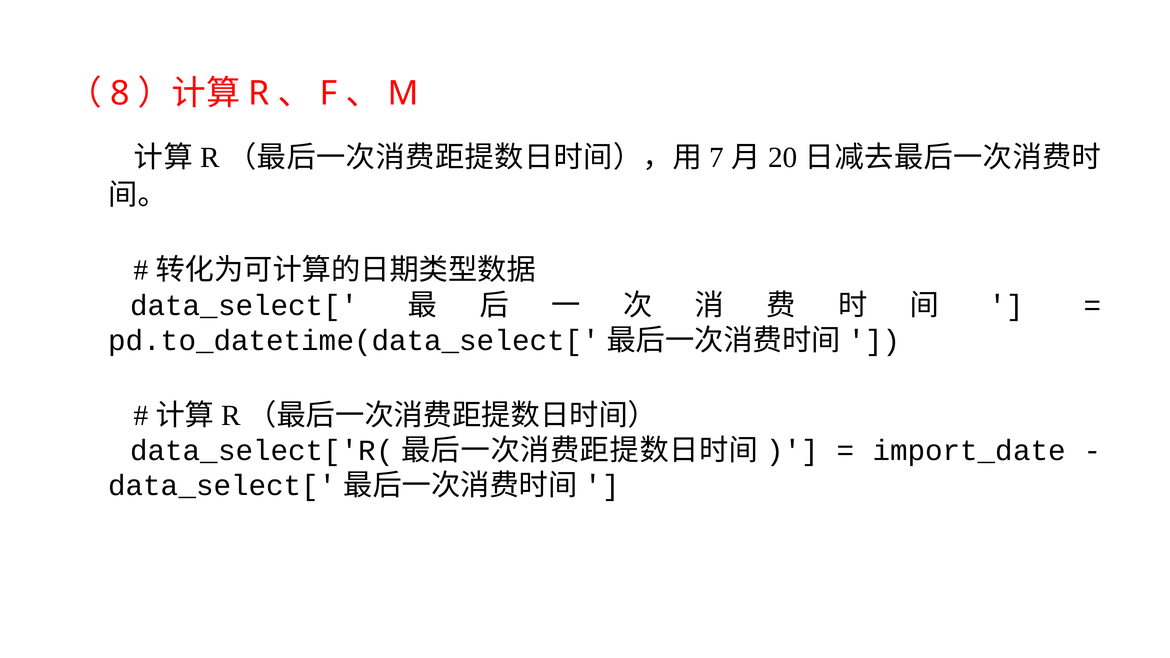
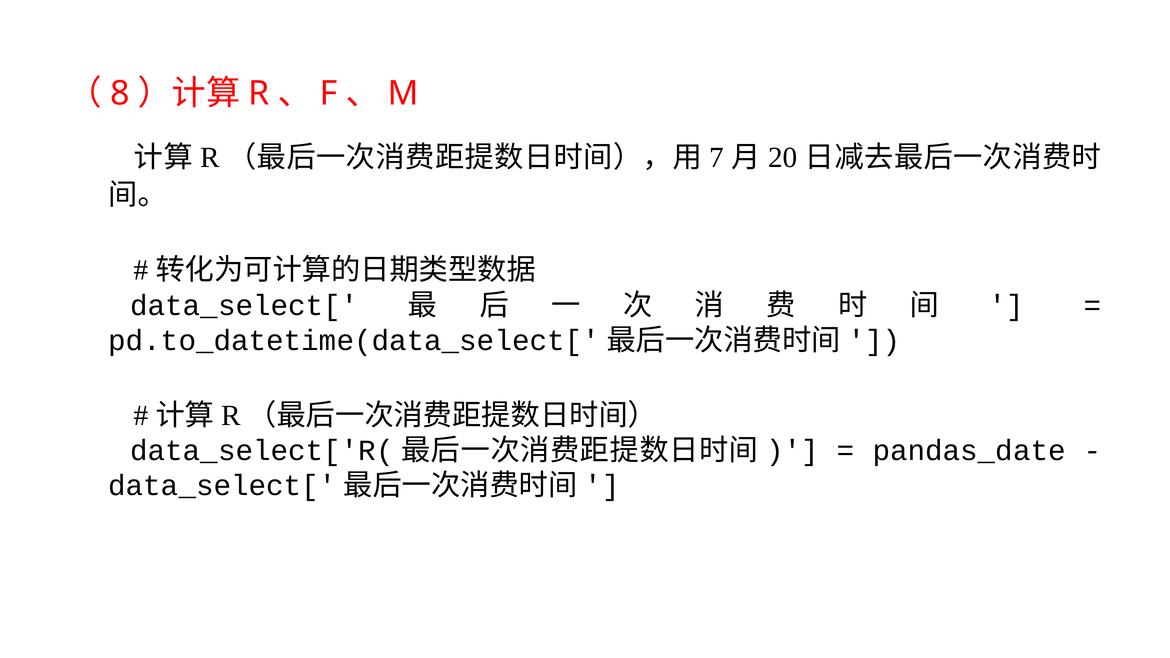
import_date: import_date -> pandas_date (969, 451)
